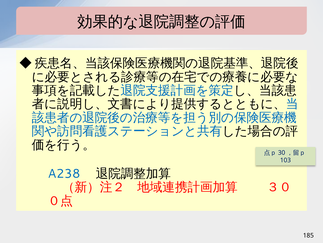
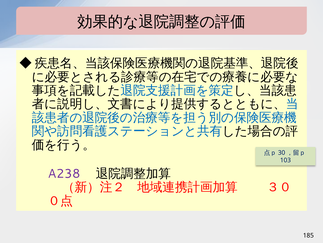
A238 colour: blue -> purple (64, 173)
